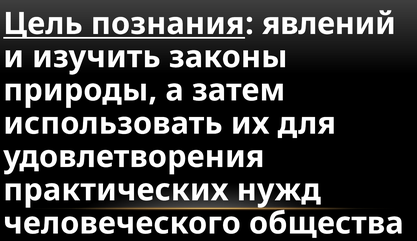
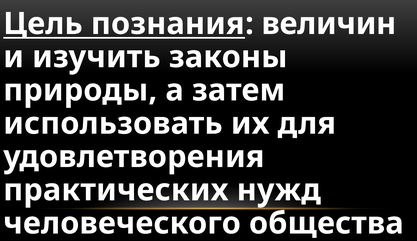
явлений: явлений -> величин (329, 24)
